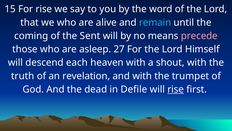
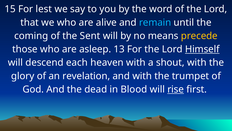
For rise: rise -> lest (44, 9)
precede colour: pink -> yellow (199, 36)
27: 27 -> 13 (119, 49)
Himself underline: none -> present (202, 49)
truth: truth -> glory (23, 76)
Defile: Defile -> Blood (134, 89)
